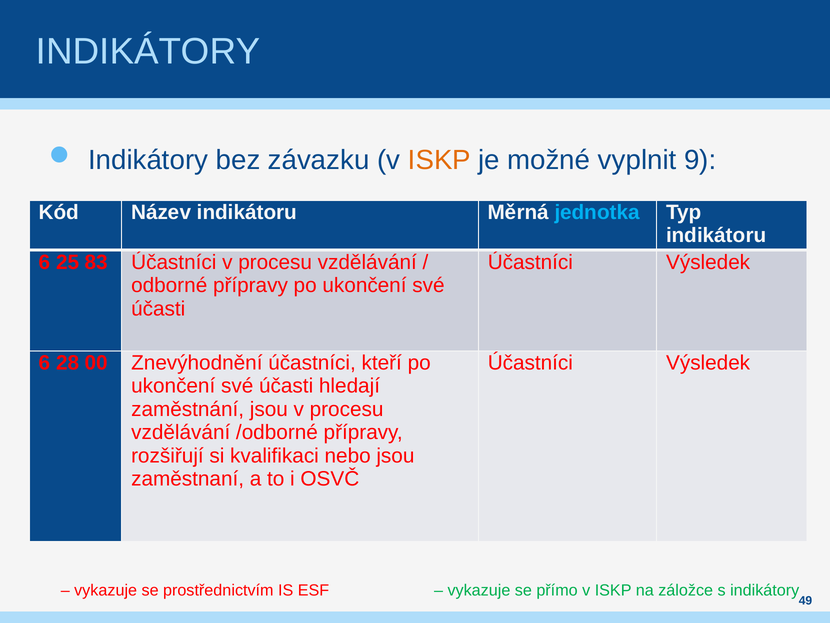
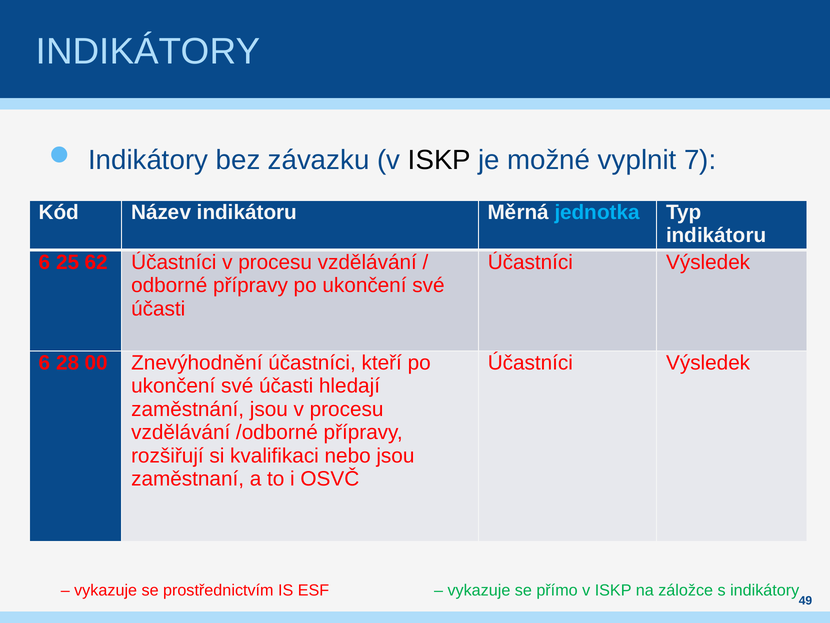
ISKP colour: orange -> black (439, 160)
9: 9 -> 7 (700, 160)
83: 83 -> 62 (96, 262)
